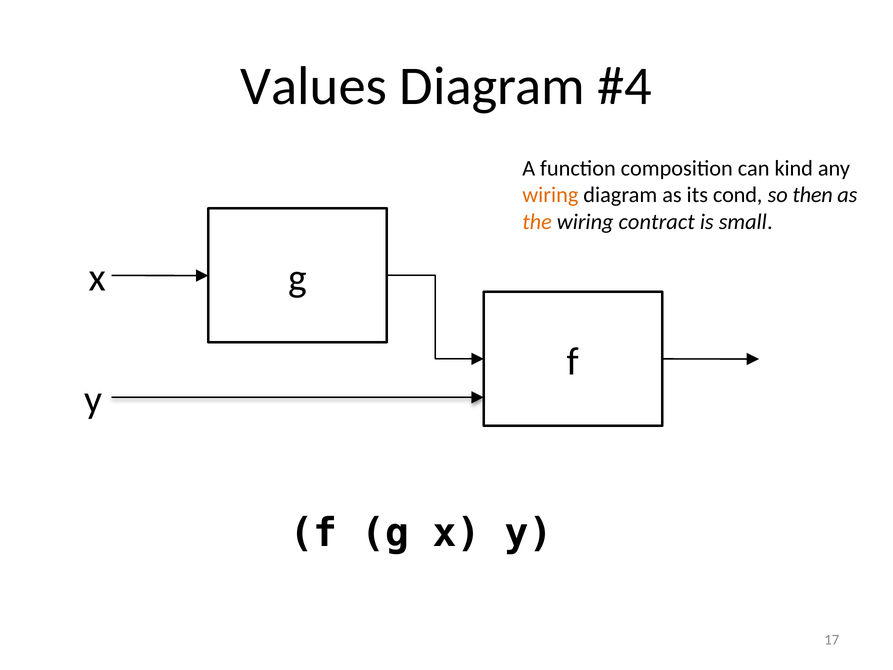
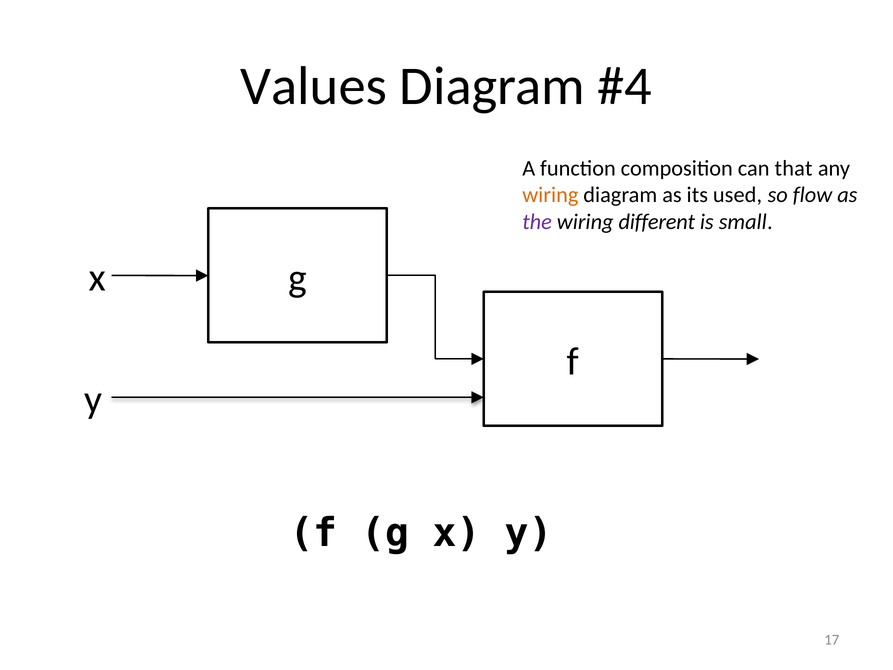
kind: kind -> that (794, 168)
cond: cond -> used (738, 195)
then: then -> flow (813, 195)
the colour: orange -> purple (537, 222)
contract: contract -> different (657, 222)
